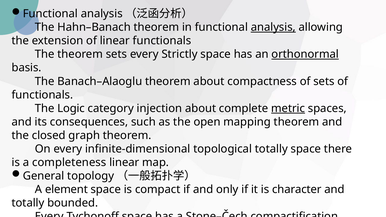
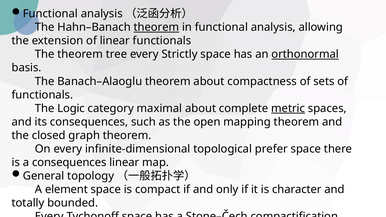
theorem underline: none -> present (156, 27)
analysis underline: present -> none (273, 27)
theorem sets: sets -> tree (116, 54)
injection: injection -> maximal (159, 108)
topological totally: totally -> prefer (271, 149)
a completeness: completeness -> consequences (69, 162)
